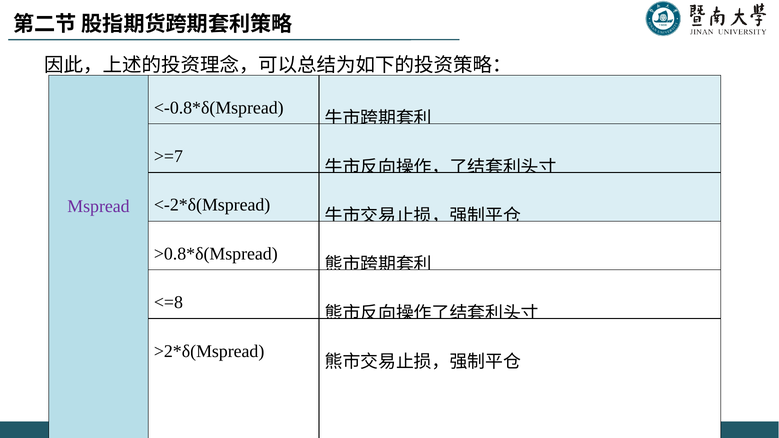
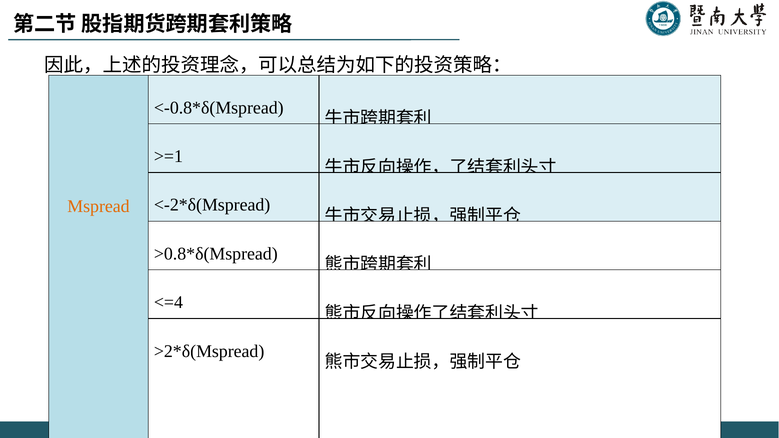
>=7: >=7 -> >=1 (168, 157)
Mspread colour: purple -> orange (98, 207)
<=8: <=8 -> <=4 (168, 303)
